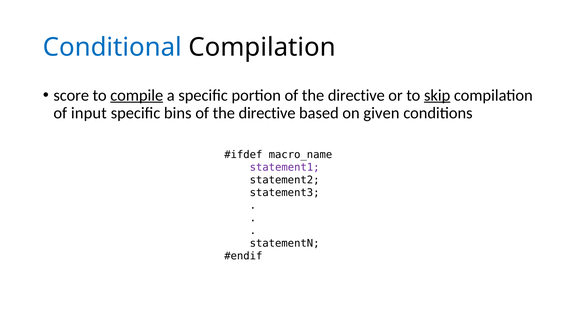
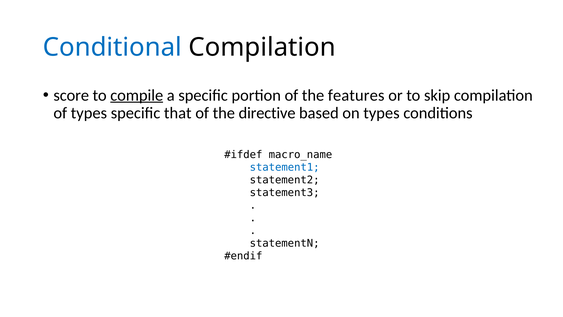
portion of the directive: directive -> features (356, 95)
skip underline: present -> none (437, 95)
of input: input -> types (89, 113)
bins: bins -> that (178, 113)
on given: given -> types (381, 113)
statement1 colour: purple -> blue (285, 167)
